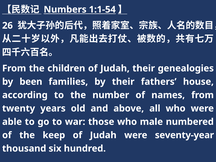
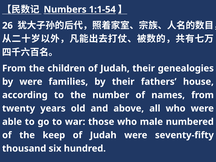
by been: been -> were (31, 82)
seventy-year: seventy-year -> seventy-fifty (184, 135)
